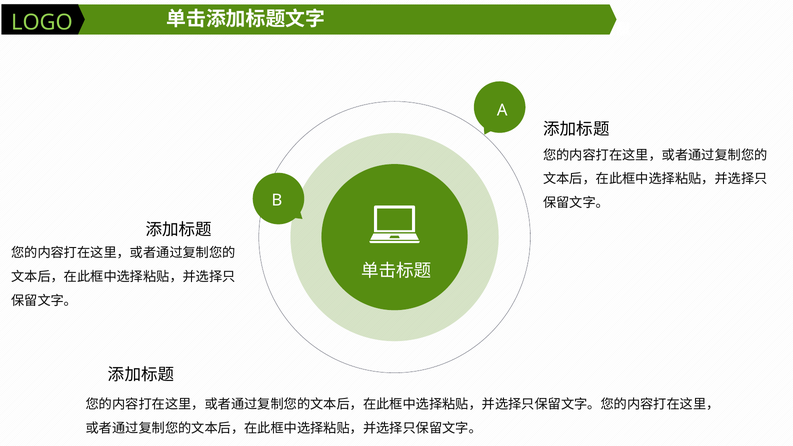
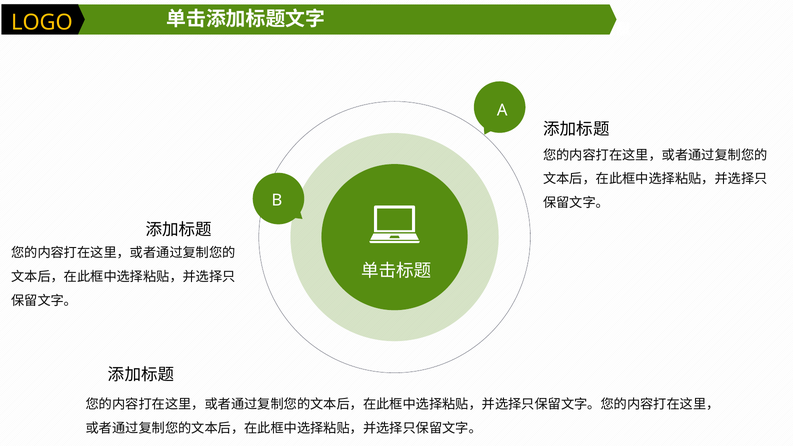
LOGO colour: light green -> yellow (42, 22)
